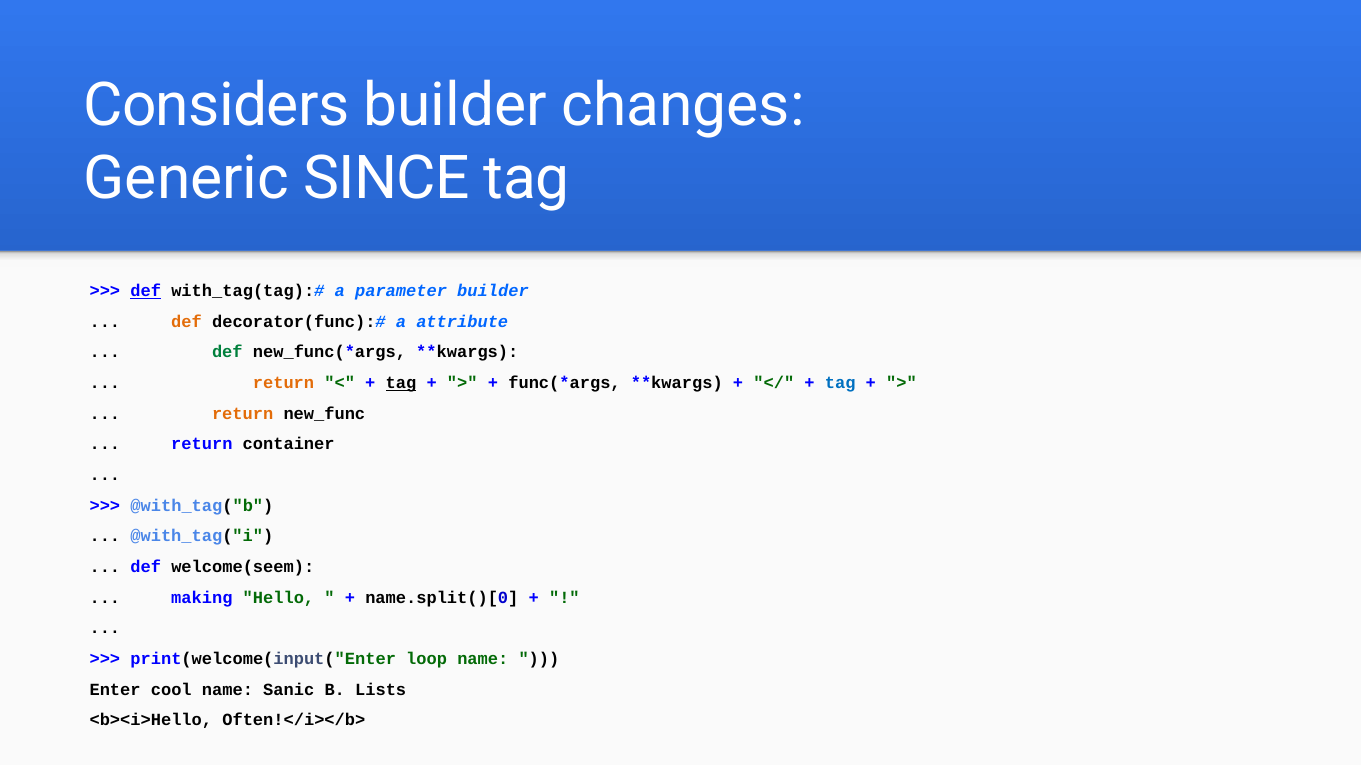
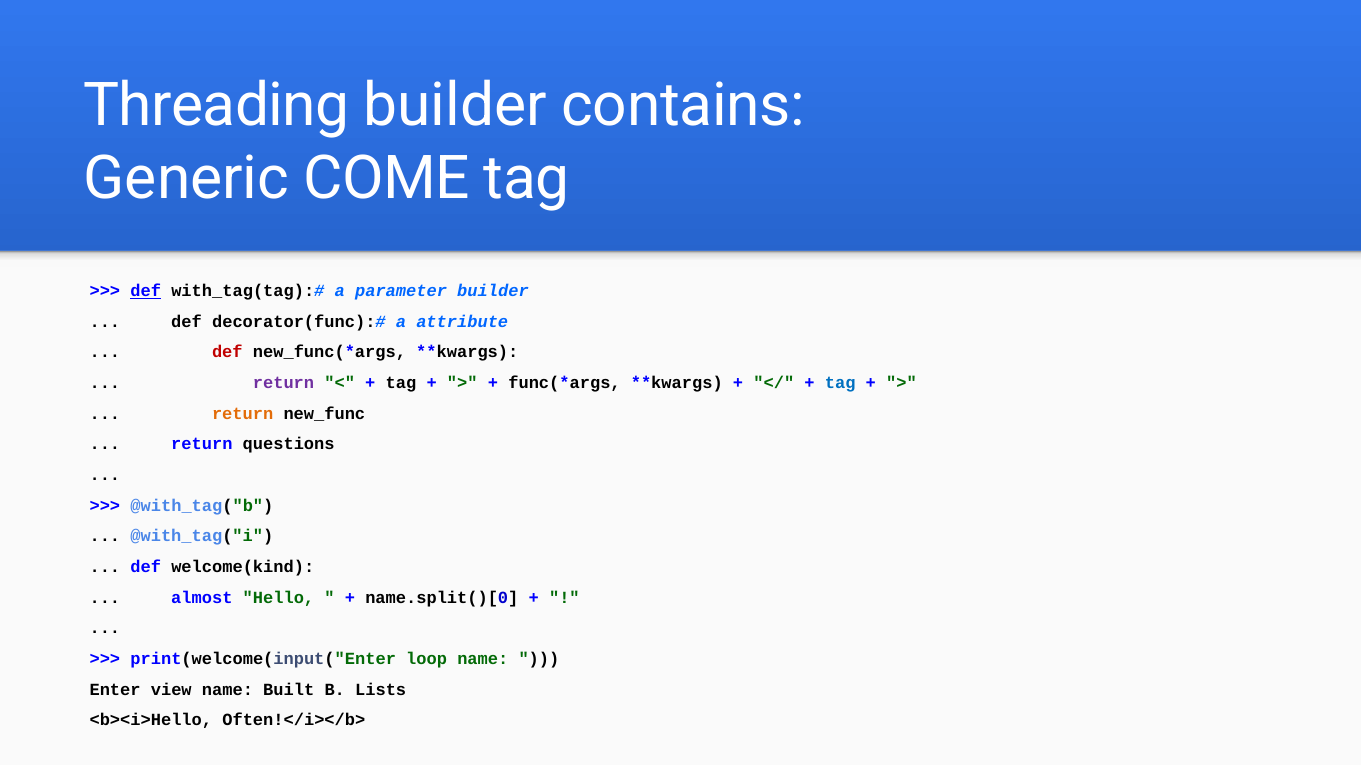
Considers: Considers -> Threading (216, 106)
changes: changes -> contains (683, 106)
SINCE: SINCE -> COME (387, 179)
def colour: orange -> black (187, 322)
def colour: green -> red (227, 352)
return colour: orange -> purple (284, 383)
tag underline: present -> none (401, 383)
container: container -> questions (289, 445)
welcome(seem: welcome(seem -> welcome(kind (243, 567)
making: making -> almost (202, 598)
cool: cool -> view (171, 690)
Sanic: Sanic -> Built (289, 690)
